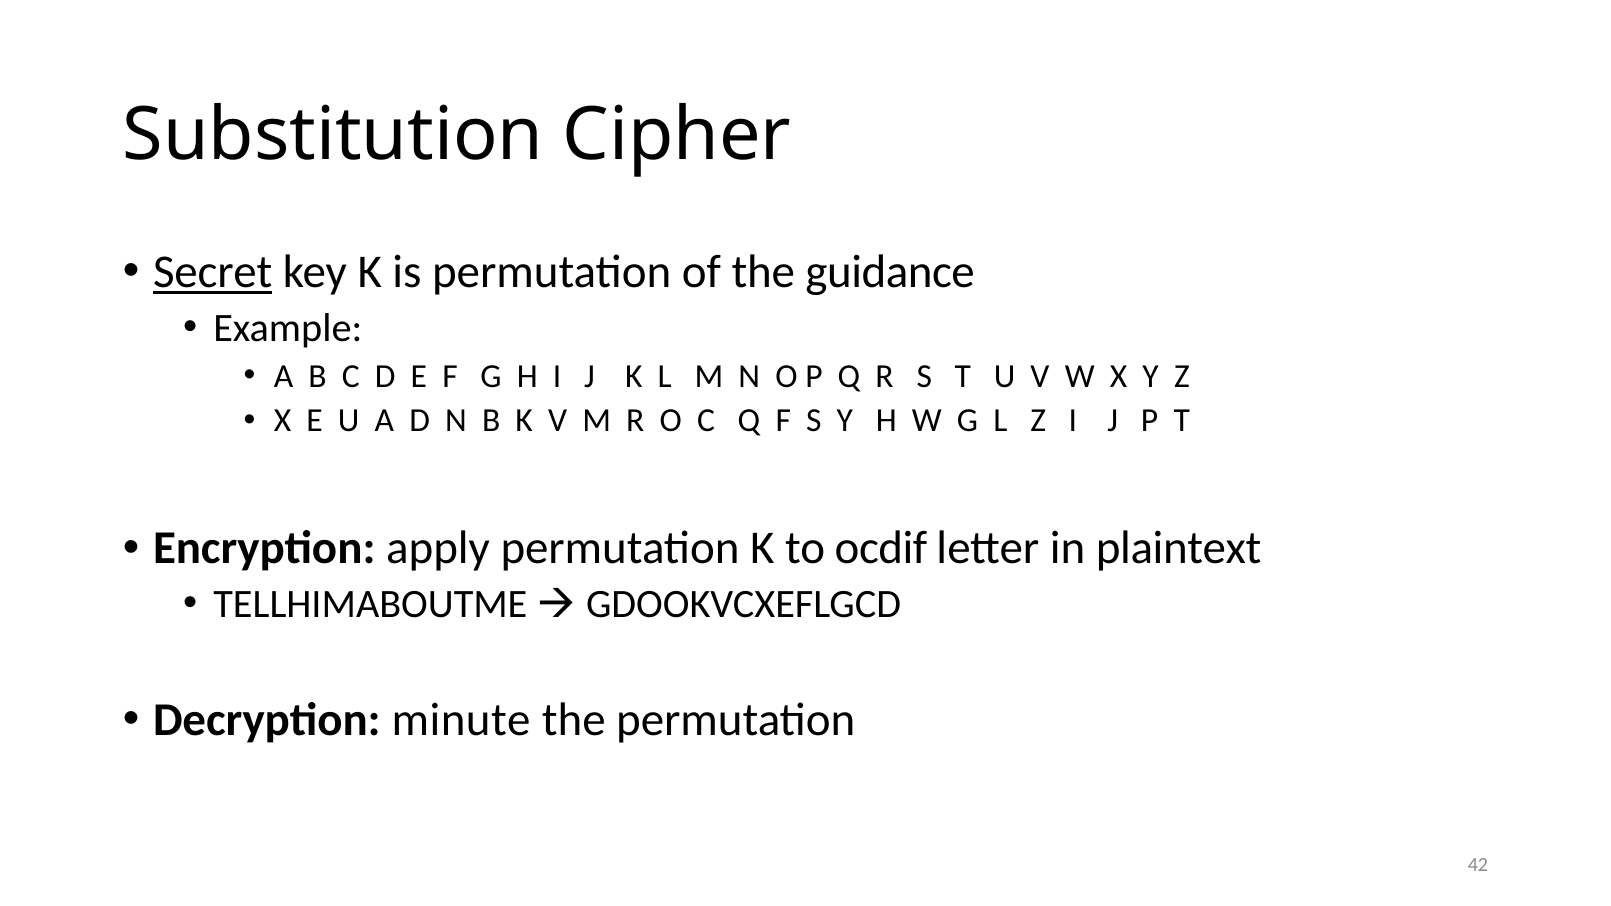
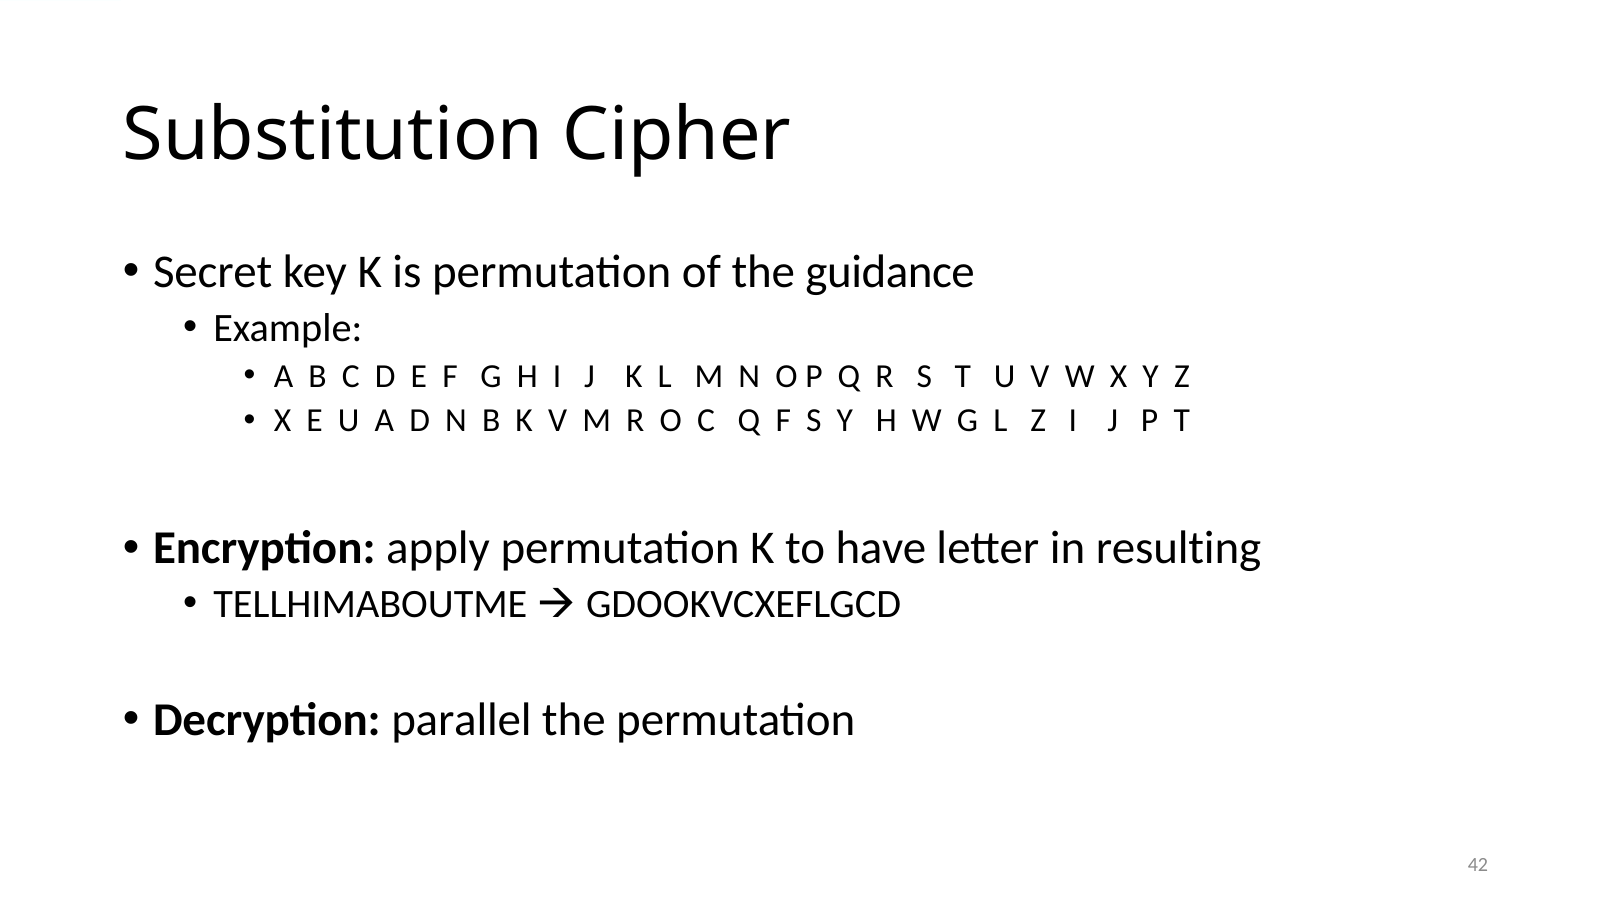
Secret underline: present -> none (213, 272)
ocdif: ocdif -> have (881, 549)
plaintext: plaintext -> resulting (1178, 549)
minute: minute -> parallel (461, 720)
